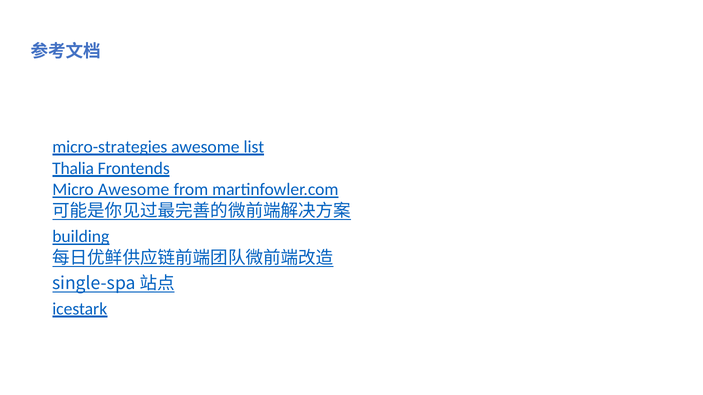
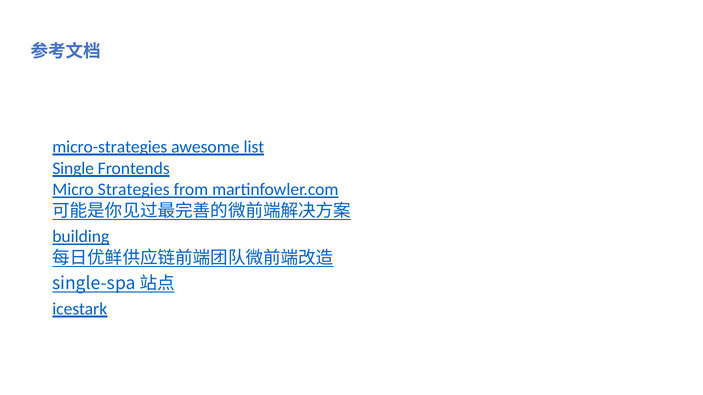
Thalia: Thalia -> Single (73, 168)
Micro Awesome: Awesome -> Strategies (134, 190)
